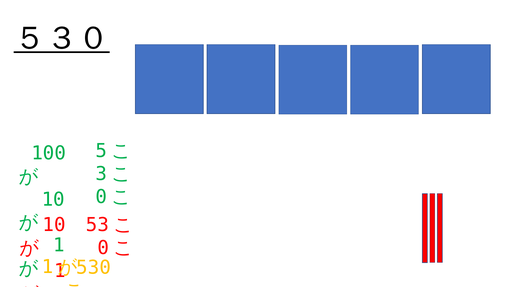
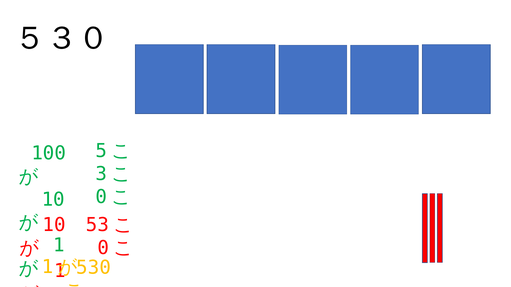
５３０ underline: present -> none (62, 38)
